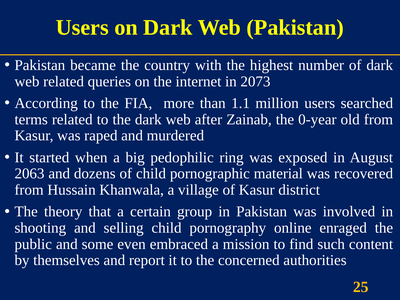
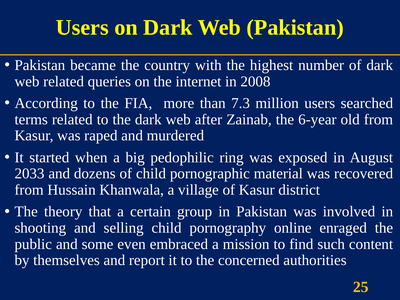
2073: 2073 -> 2008 (255, 81)
1.1: 1.1 -> 7.3 (241, 103)
0-year: 0-year -> 6-year (317, 119)
2063: 2063 -> 2033 (30, 174)
